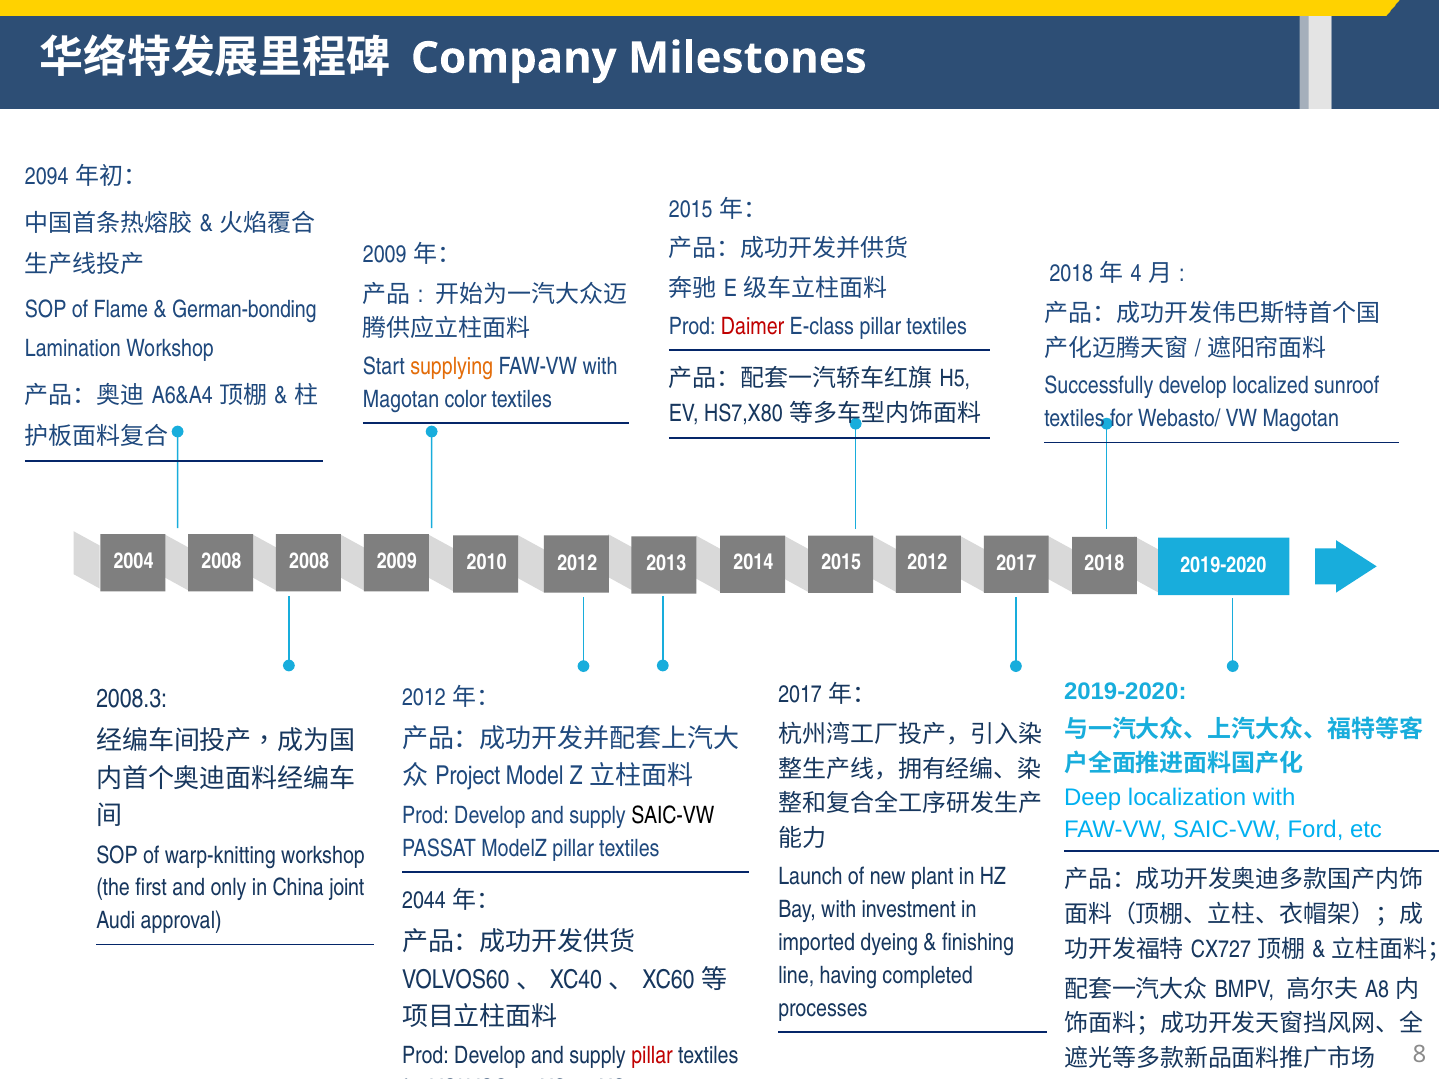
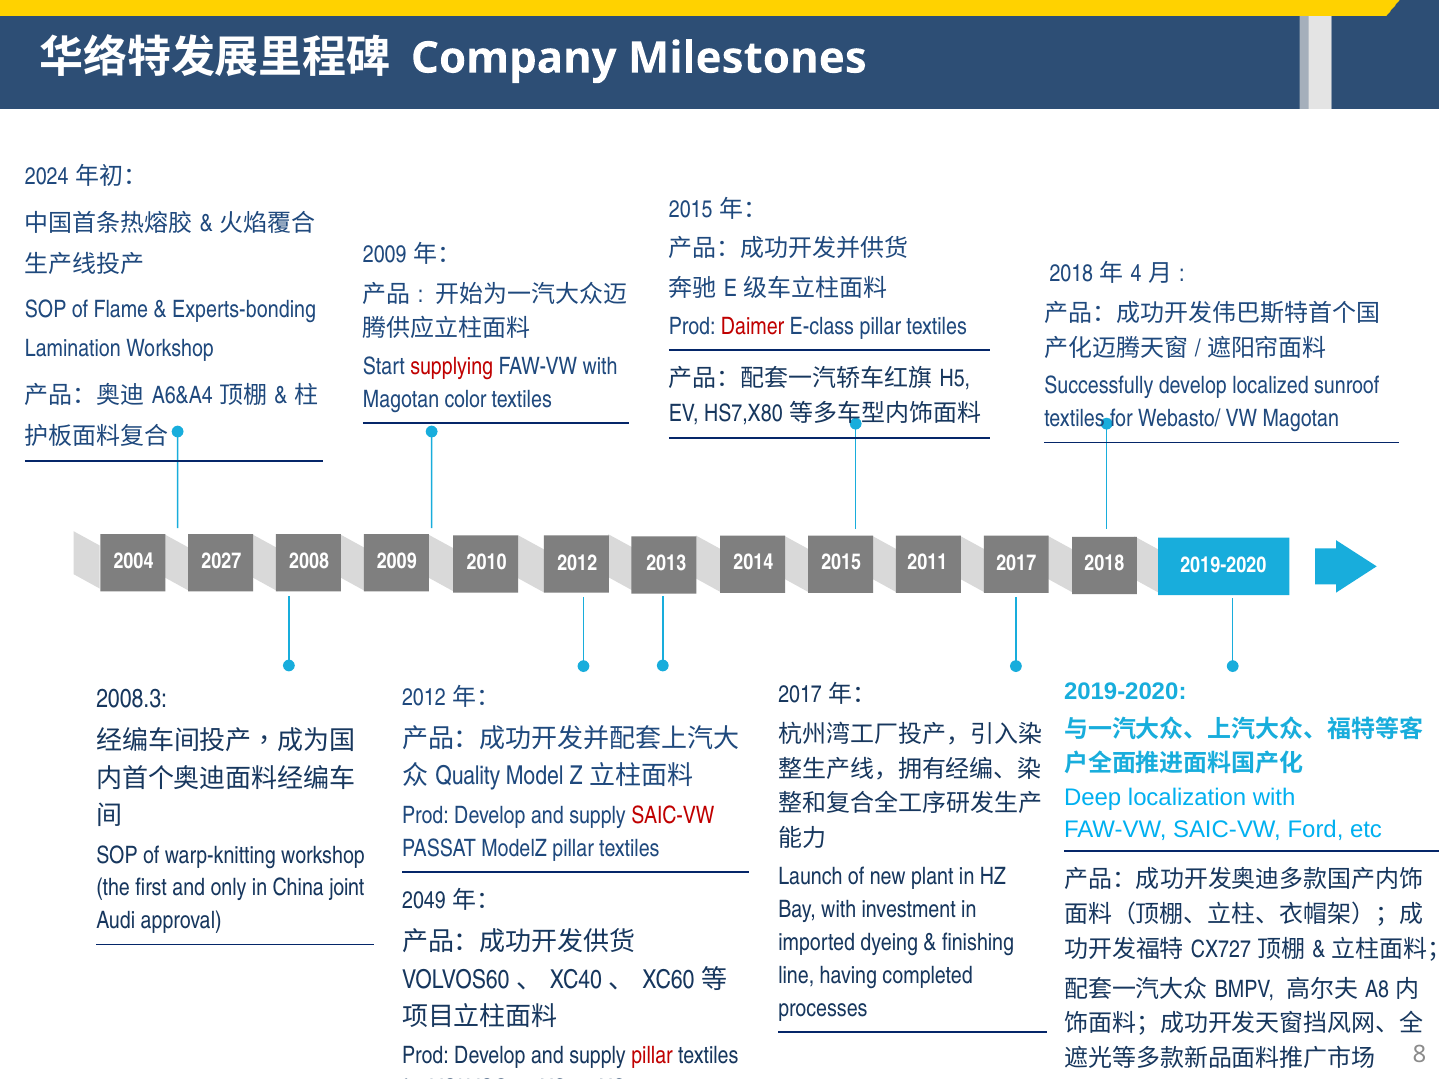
2094: 2094 -> 2024 (47, 177)
German-bonding: German-bonding -> Experts-bonding (244, 310)
supplying colour: orange -> red (452, 367)
2004 2008: 2008 -> 2027 (221, 561)
2015 2012: 2012 -> 2011 (927, 562)
Project: Project -> Quality (468, 777)
SAIC-VW colour: black -> red (673, 816)
2044: 2044 -> 2049 (424, 901)
